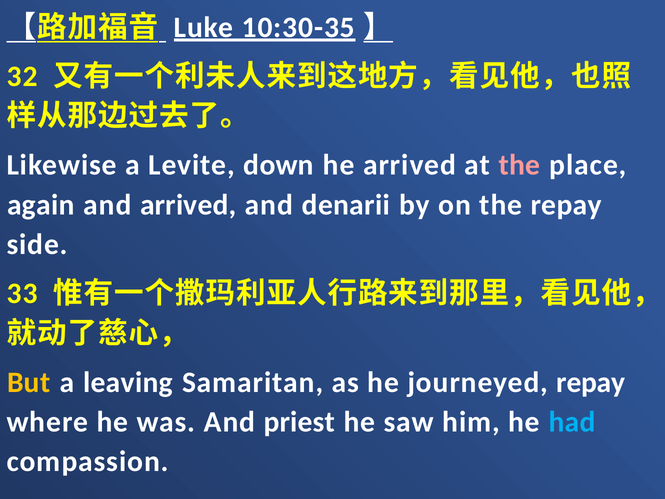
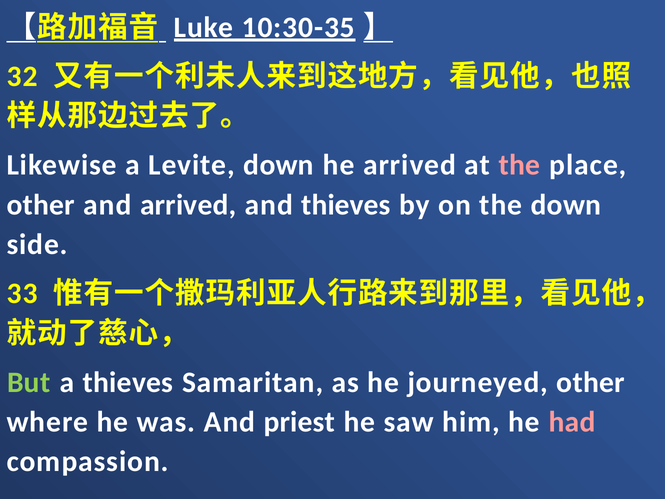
again: again -> other (41, 205)
and denarii: denarii -> thieves (346, 205)
the repay: repay -> down (566, 205)
But colour: yellow -> light green (29, 382)
a leaving: leaving -> thieves (128, 382)
journeyed repay: repay -> other (591, 382)
had colour: light blue -> pink (572, 422)
